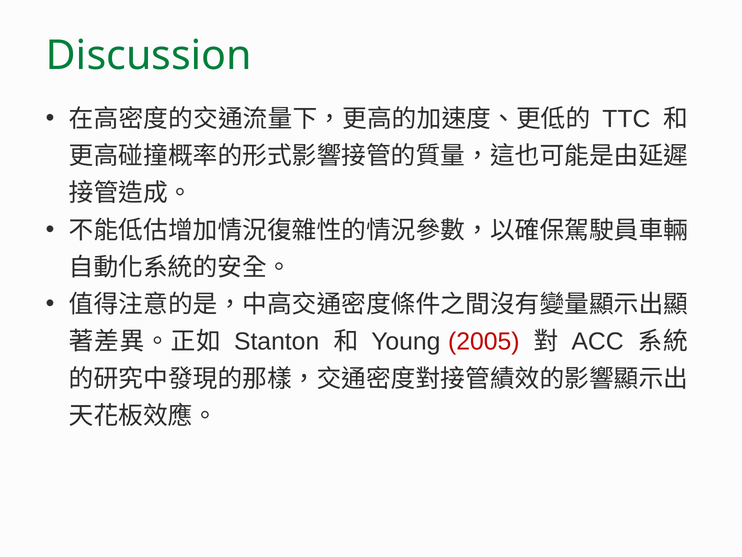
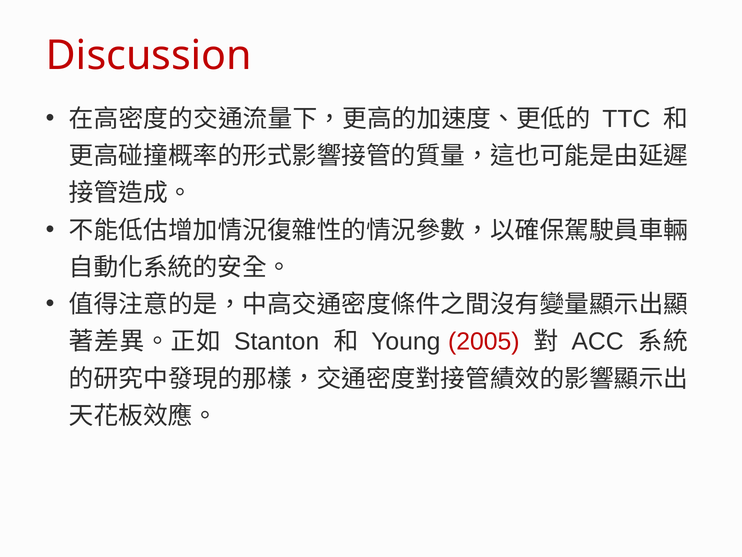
Discussion colour: green -> red (149, 56)
